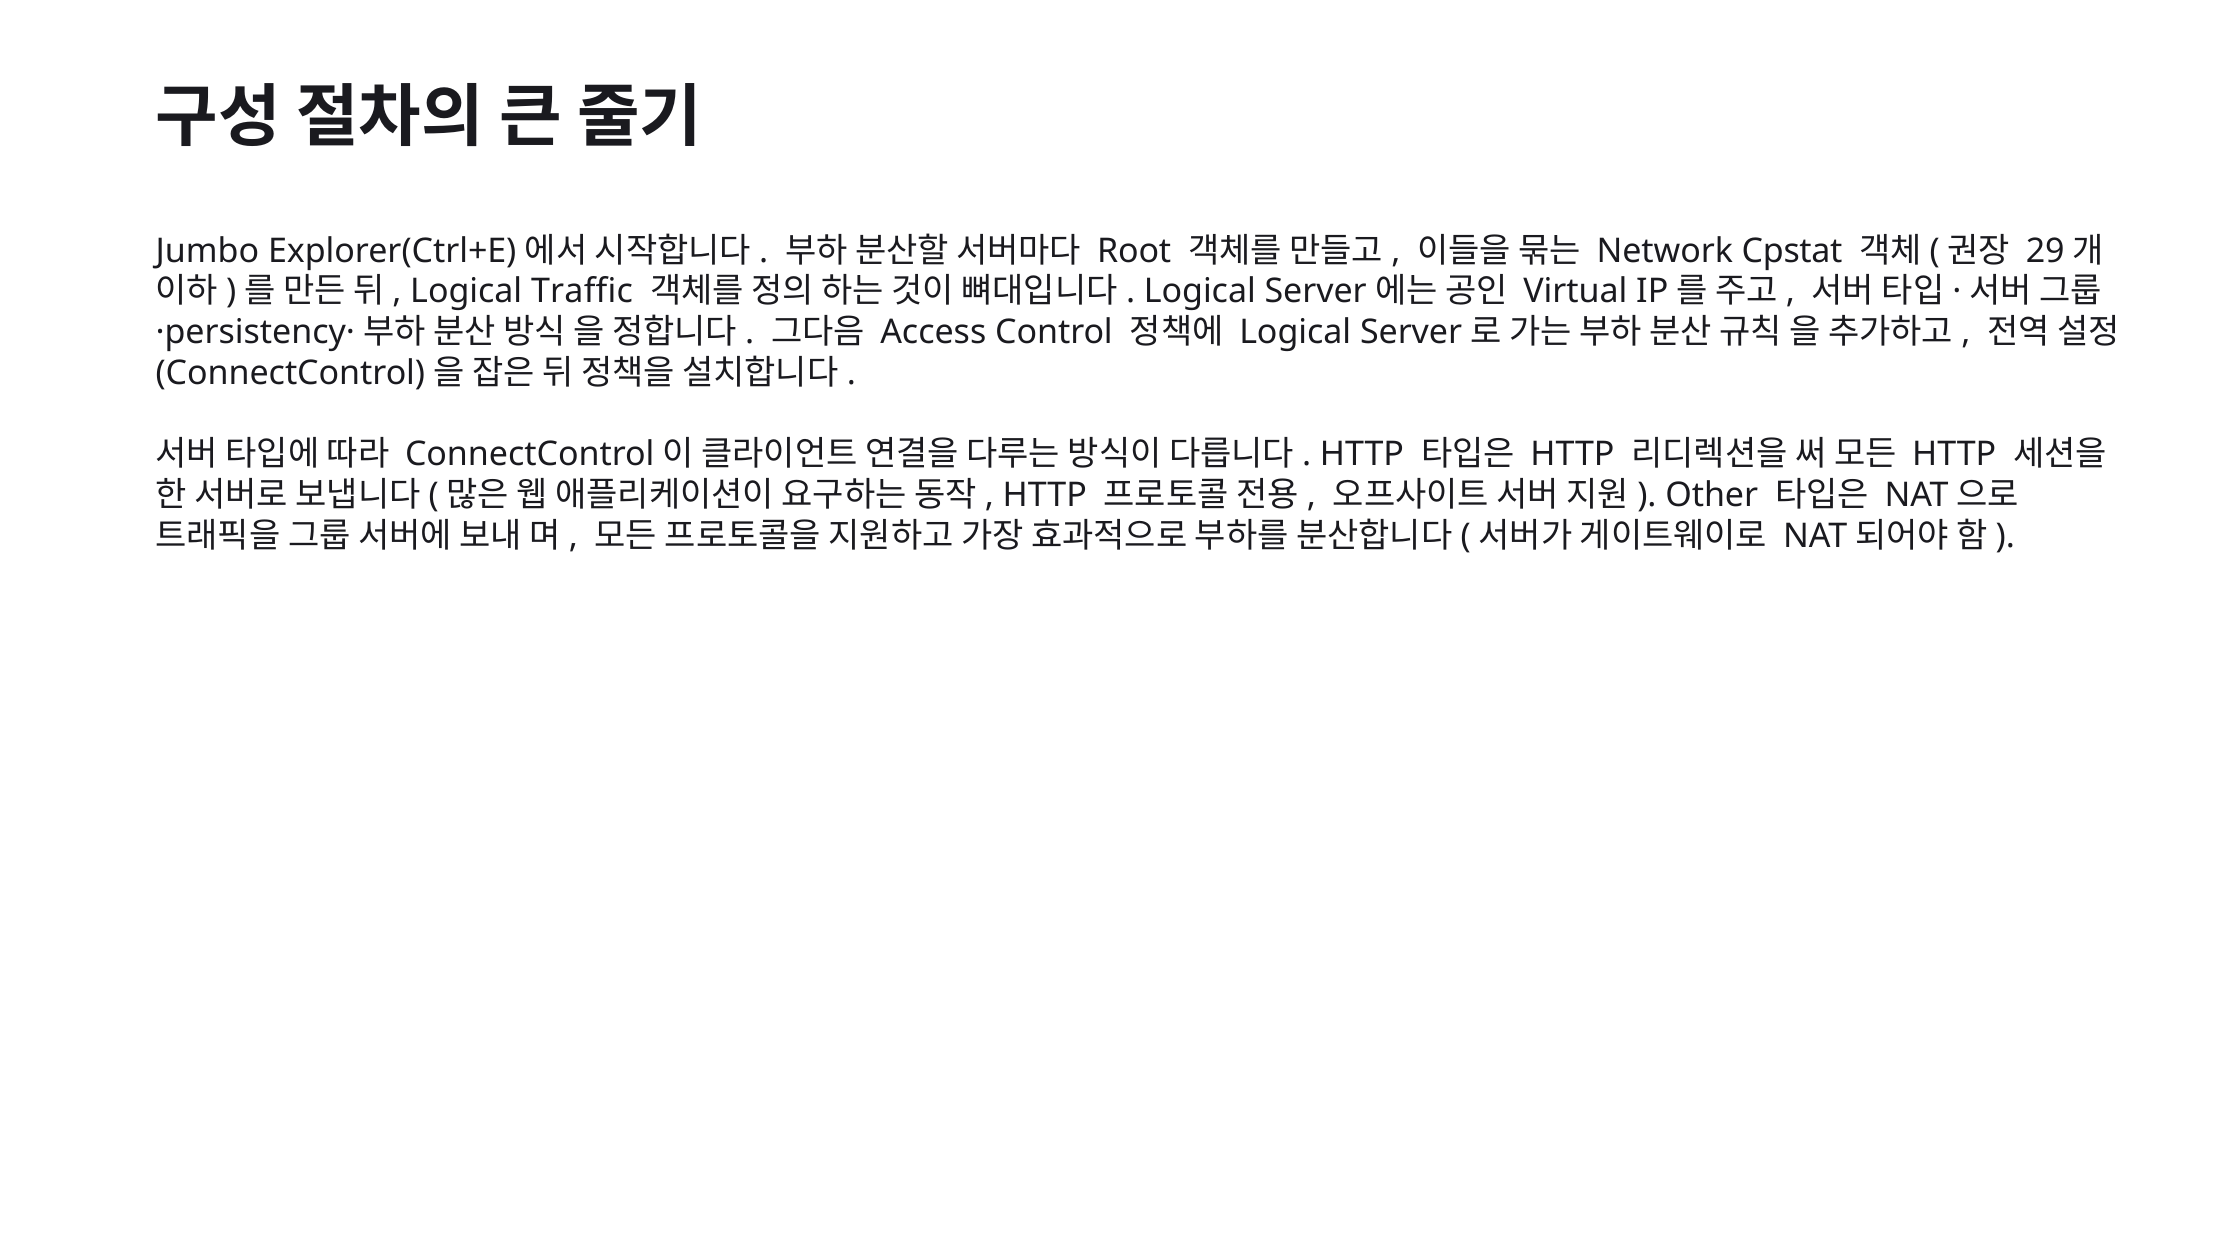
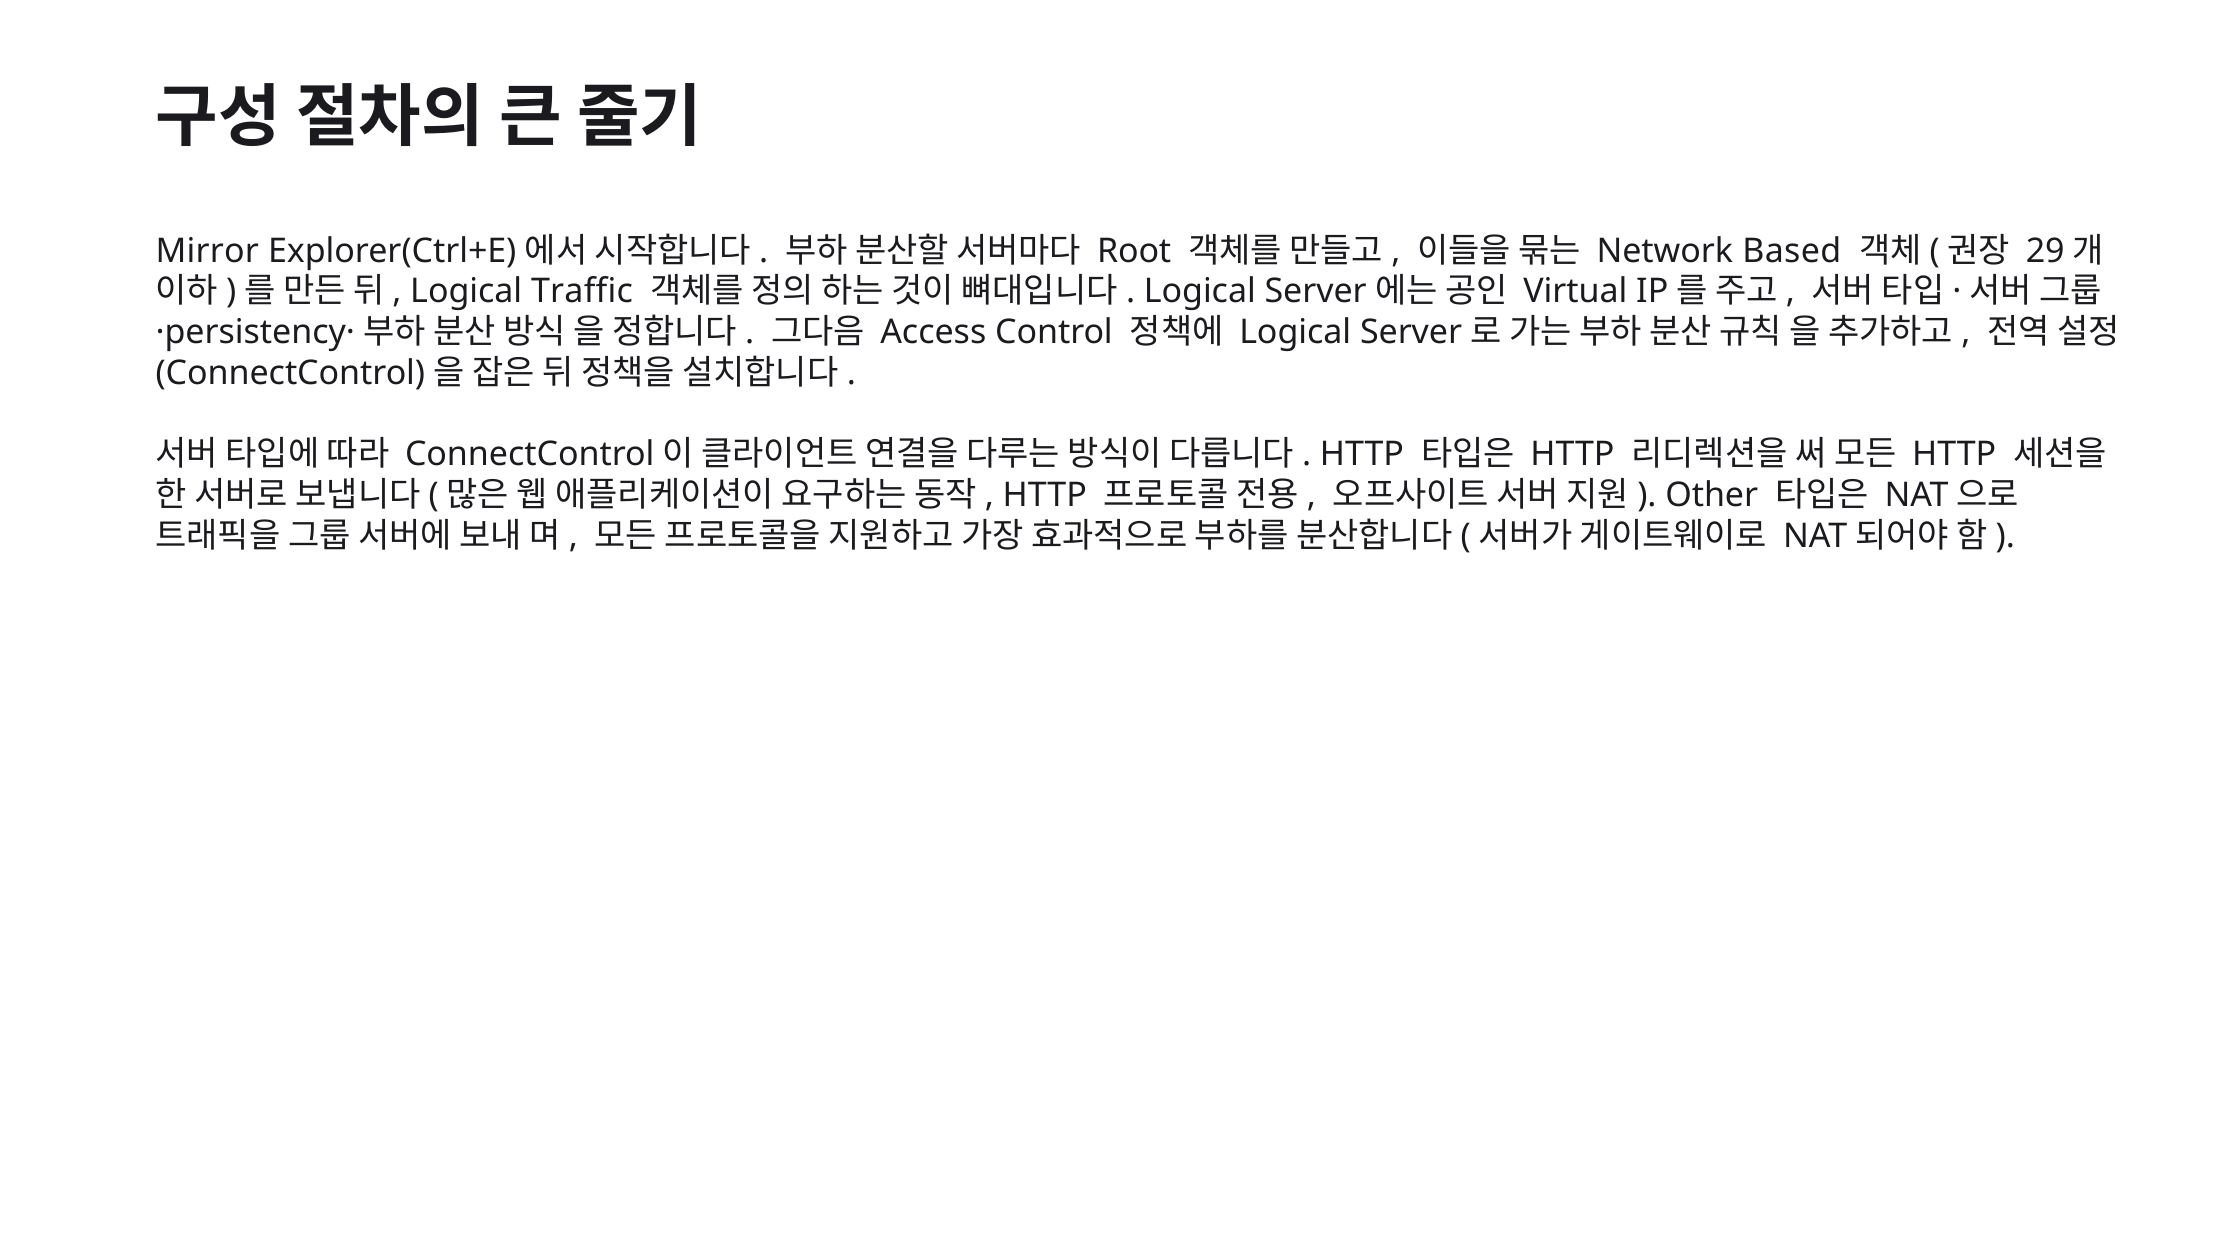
Jumbo: Jumbo -> Mirror (207, 251)
Cpstat: Cpstat -> Based (1792, 251)
